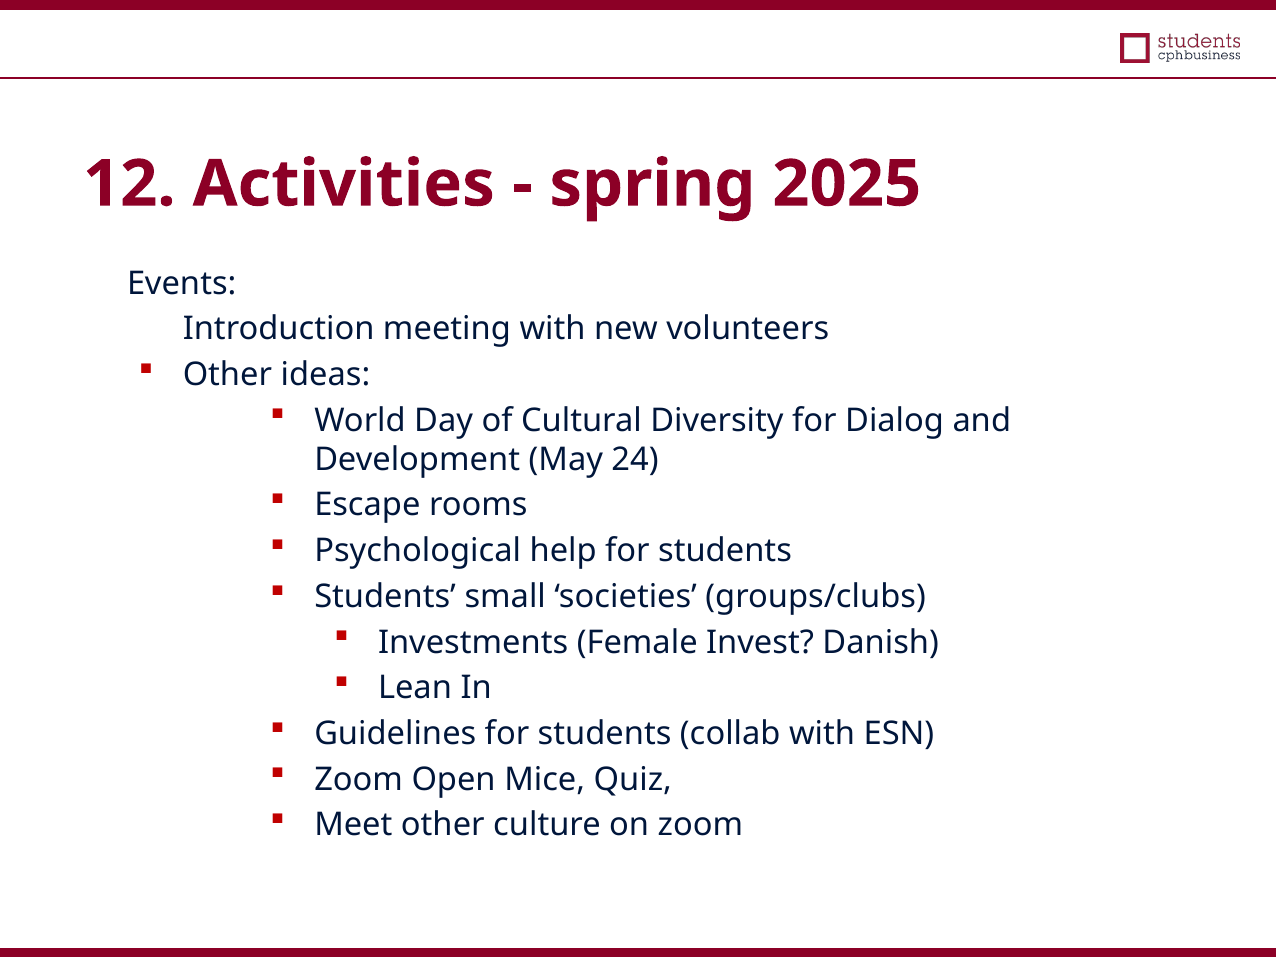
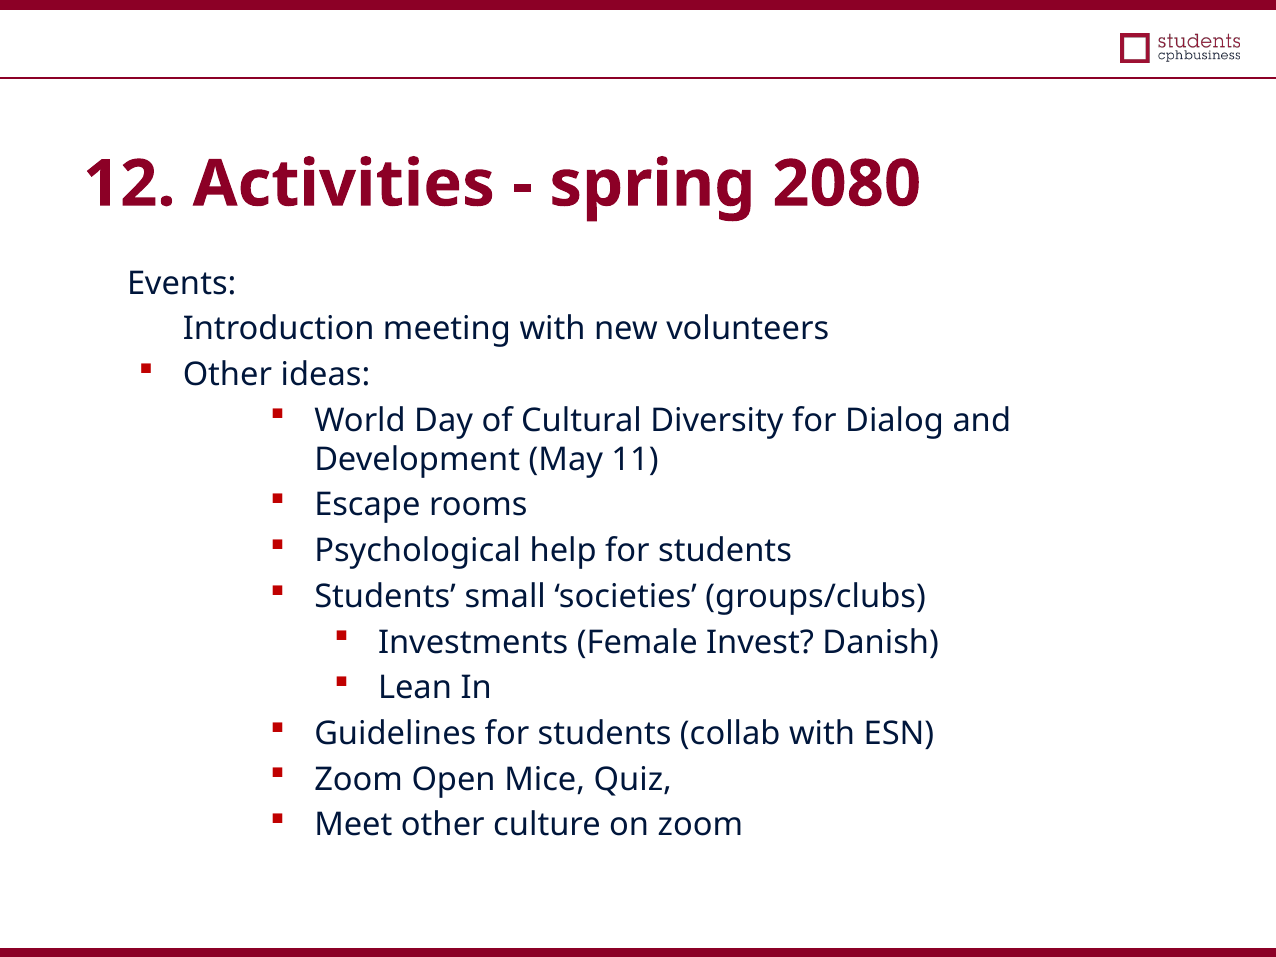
2025: 2025 -> 2080 (847, 184)
24: 24 -> 11 (635, 459)
